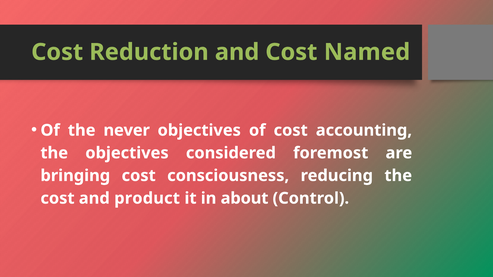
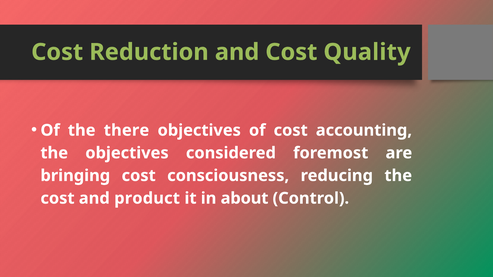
Named: Named -> Quality (367, 52)
never: never -> there (126, 130)
